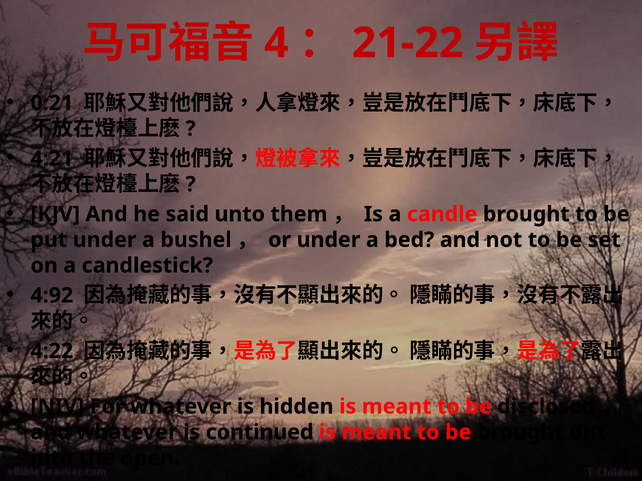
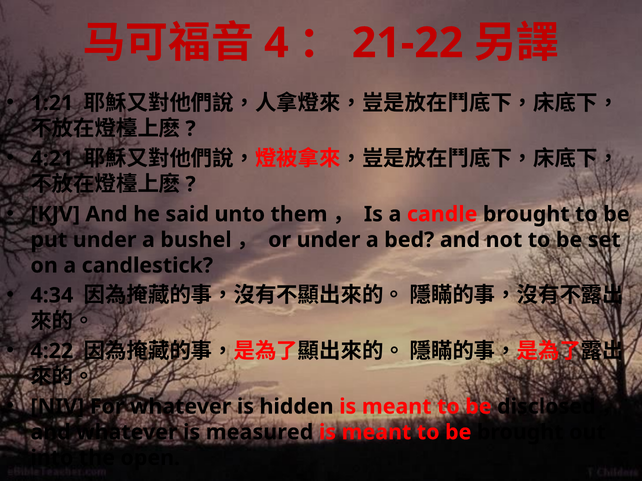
0:21: 0:21 -> 1:21 (52, 103)
4:92: 4:92 -> 4:34 (52, 296)
continued: continued -> measured (260, 433)
